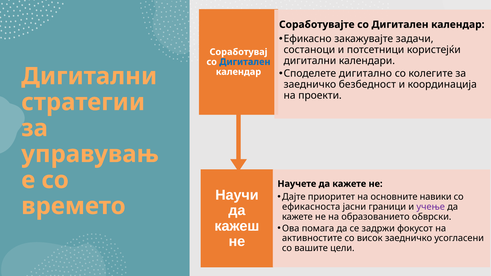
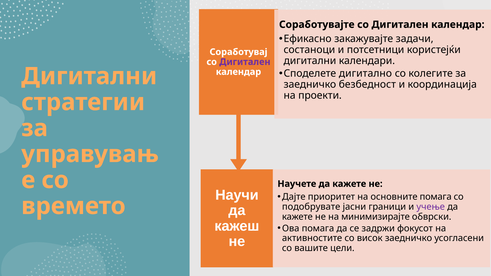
Дигитален colour: blue -> purple (245, 62)
основните навики: навики -> помага (436, 197)
ефикасноста: ефикасноста -> подобрувате (311, 207)
образованието: образованието -> минимизирајте (376, 217)
